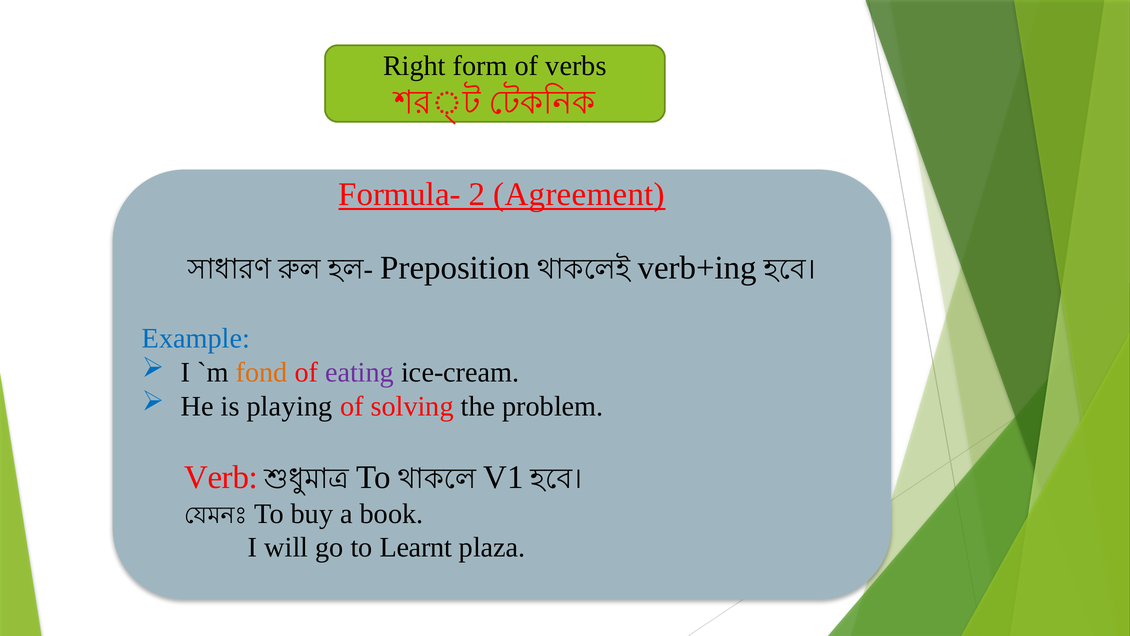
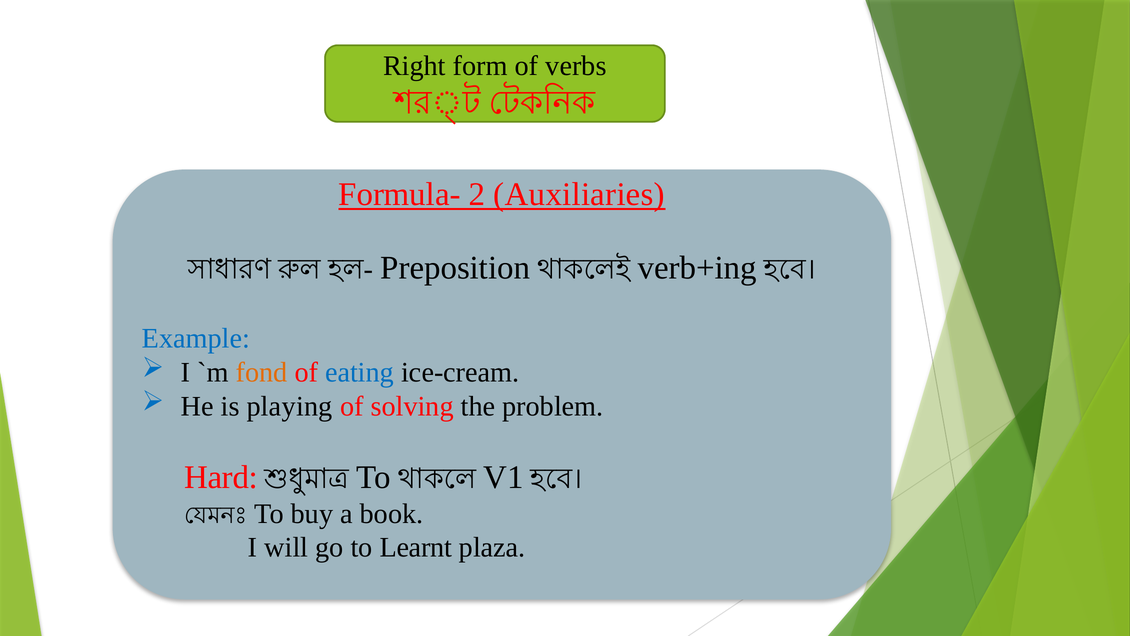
Agreement: Agreement -> Auxiliaries (579, 194)
eating colour: purple -> blue (360, 372)
Verb: Verb -> Hard (221, 477)
